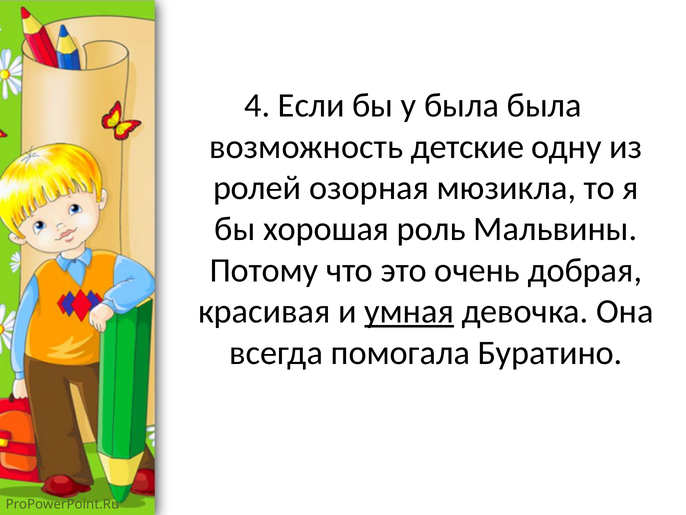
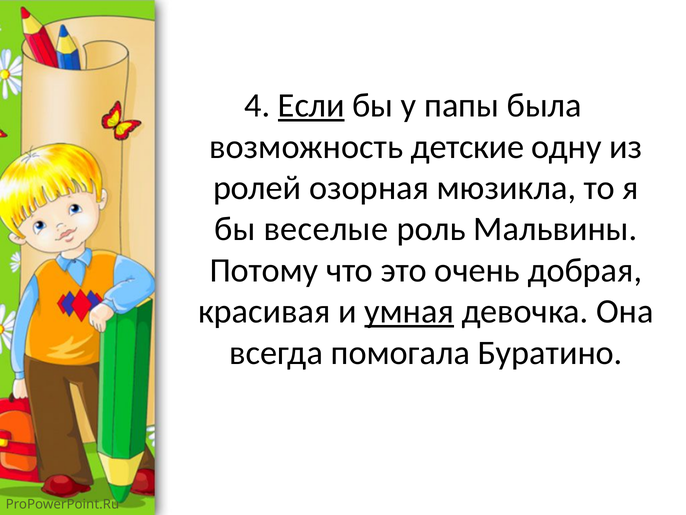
Если underline: none -> present (311, 105)
у была: была -> папы (462, 105)
хорошая: хорошая -> веселые (326, 229)
